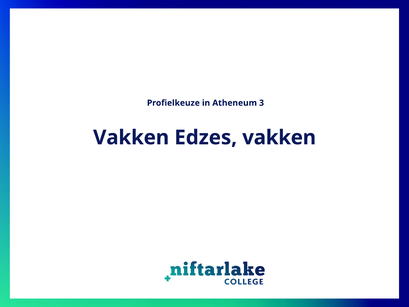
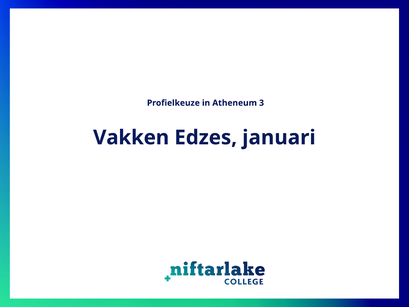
Edzes vakken: vakken -> januari (279, 137)
